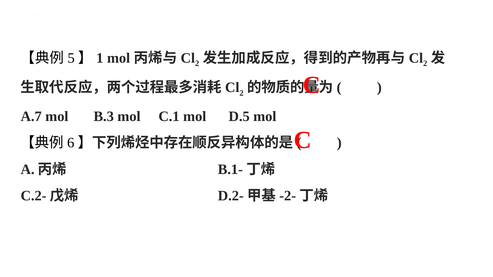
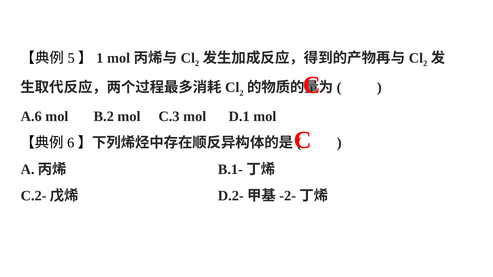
A.7: A.7 -> A.6 (31, 116)
B.3: B.3 -> B.2 (104, 116)
C.1: C.1 -> C.3 (169, 116)
D.5: D.5 -> D.1 (239, 116)
